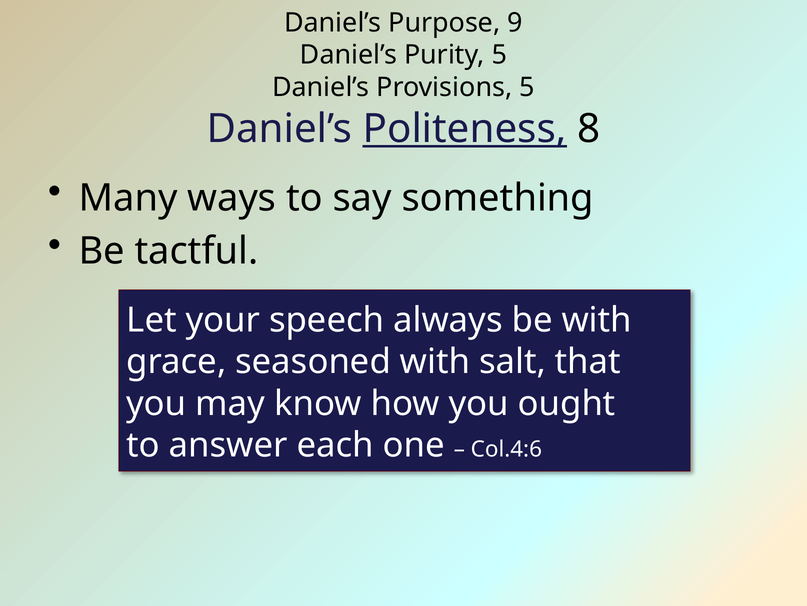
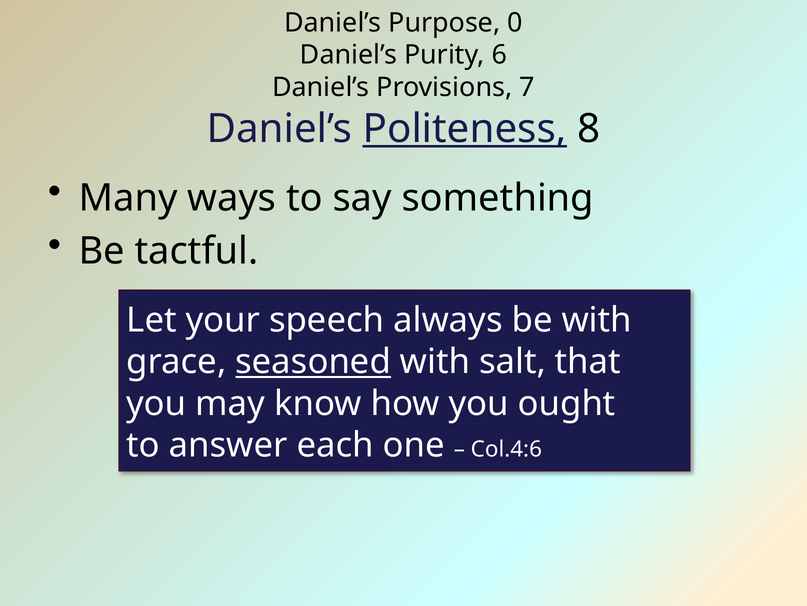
9: 9 -> 0 (515, 23)
Purity 5: 5 -> 6 (499, 55)
Provisions 5: 5 -> 7 (527, 87)
seasoned underline: none -> present (313, 362)
